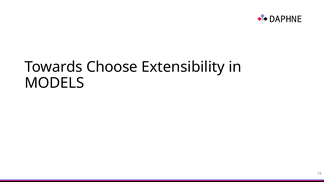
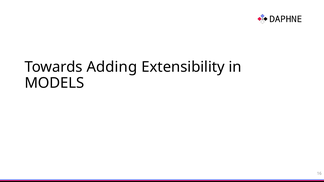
Choose: Choose -> Adding (112, 67)
